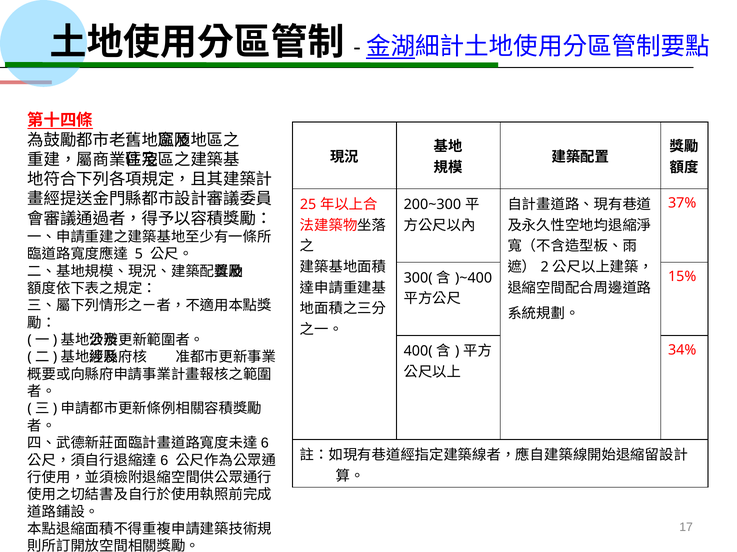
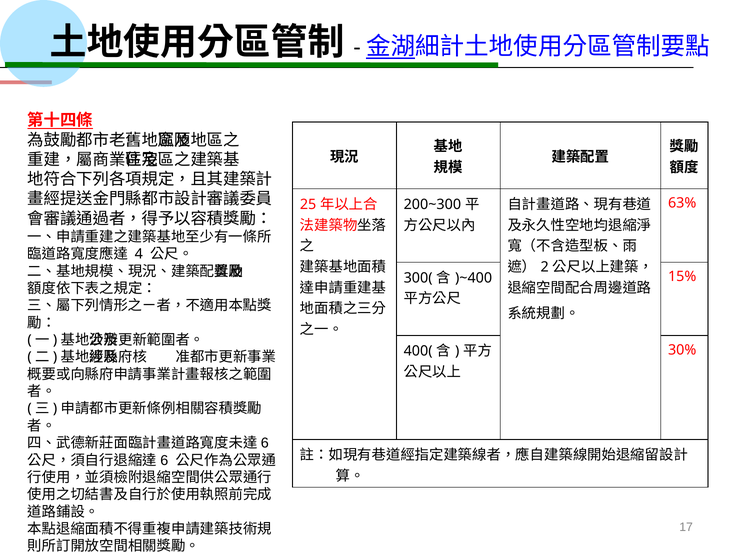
37%: 37% -> 63% (682, 203)
5: 5 -> 4 (139, 254)
34%: 34% -> 30% (682, 350)
